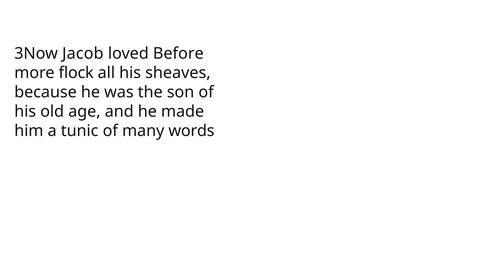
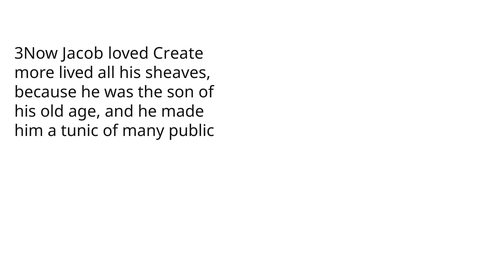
Before: Before -> Create (178, 53)
flock: flock -> lived (76, 73)
words: words -> public (191, 131)
